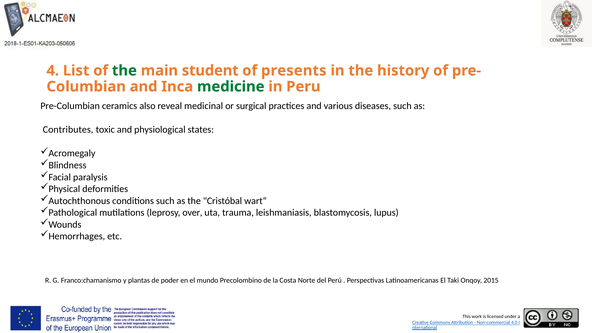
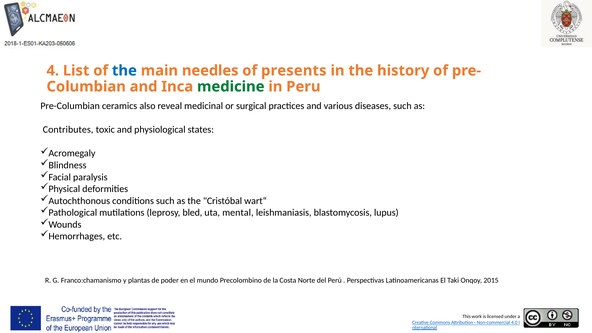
the colour: green -> blue (124, 71)
student: student -> needles (210, 71)
over: over -> bled (192, 213)
trauma: trauma -> mental (238, 213)
